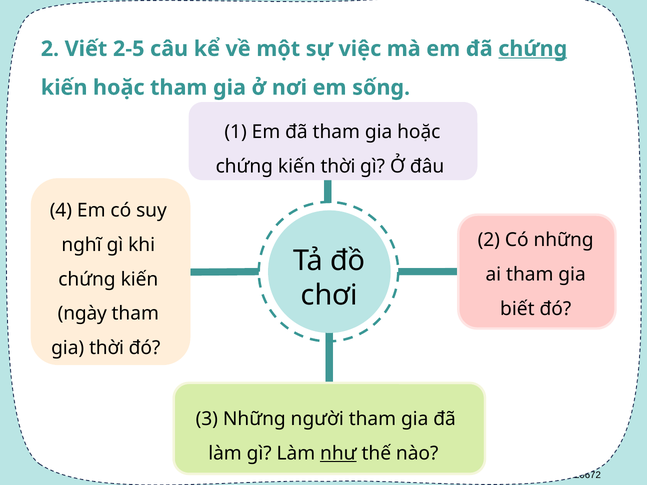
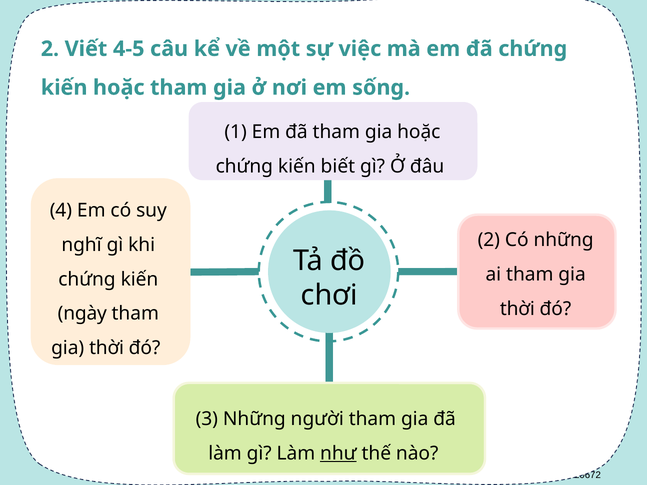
2-5: 2-5 -> 4-5 (129, 49)
chứng underline: present -> none (533, 49)
kiến thời: thời -> biết (338, 167)
biết: biết -> thời (517, 309)
